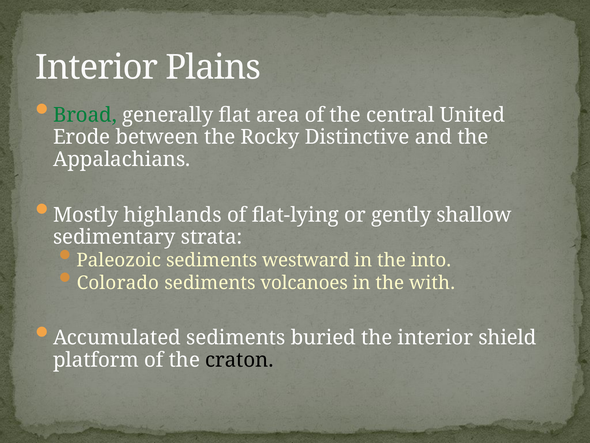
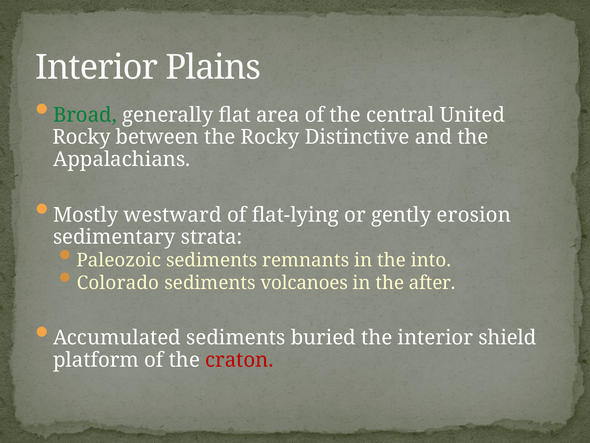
Erode: Erode -> Rocky (82, 137)
highlands: highlands -> westward (173, 215)
shallow: shallow -> erosion (474, 215)
westward: westward -> remnants (306, 260)
with: with -> after (432, 283)
craton colour: black -> red (239, 360)
